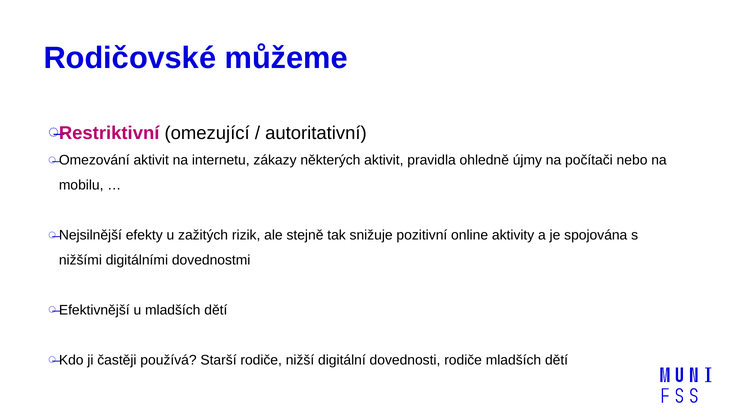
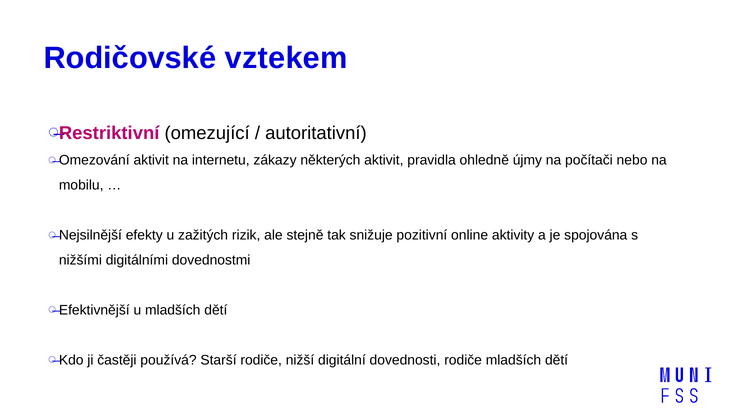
můžeme: můžeme -> vztekem (286, 58)
